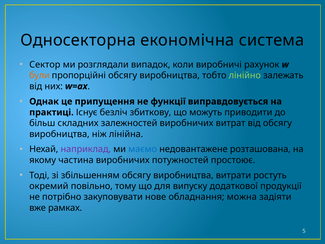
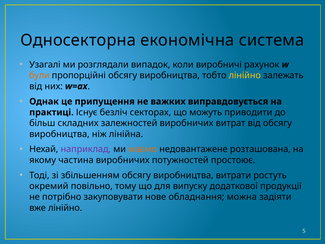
Сектор: Сектор -> Узагалі (45, 65)
лінійно colour: light green -> yellow (245, 75)
функції: функції -> важких (168, 101)
збиткову: збиткову -> секторах (150, 112)
маємо colour: blue -> orange (143, 149)
вже рамках: рамках -> лінійно (65, 208)
